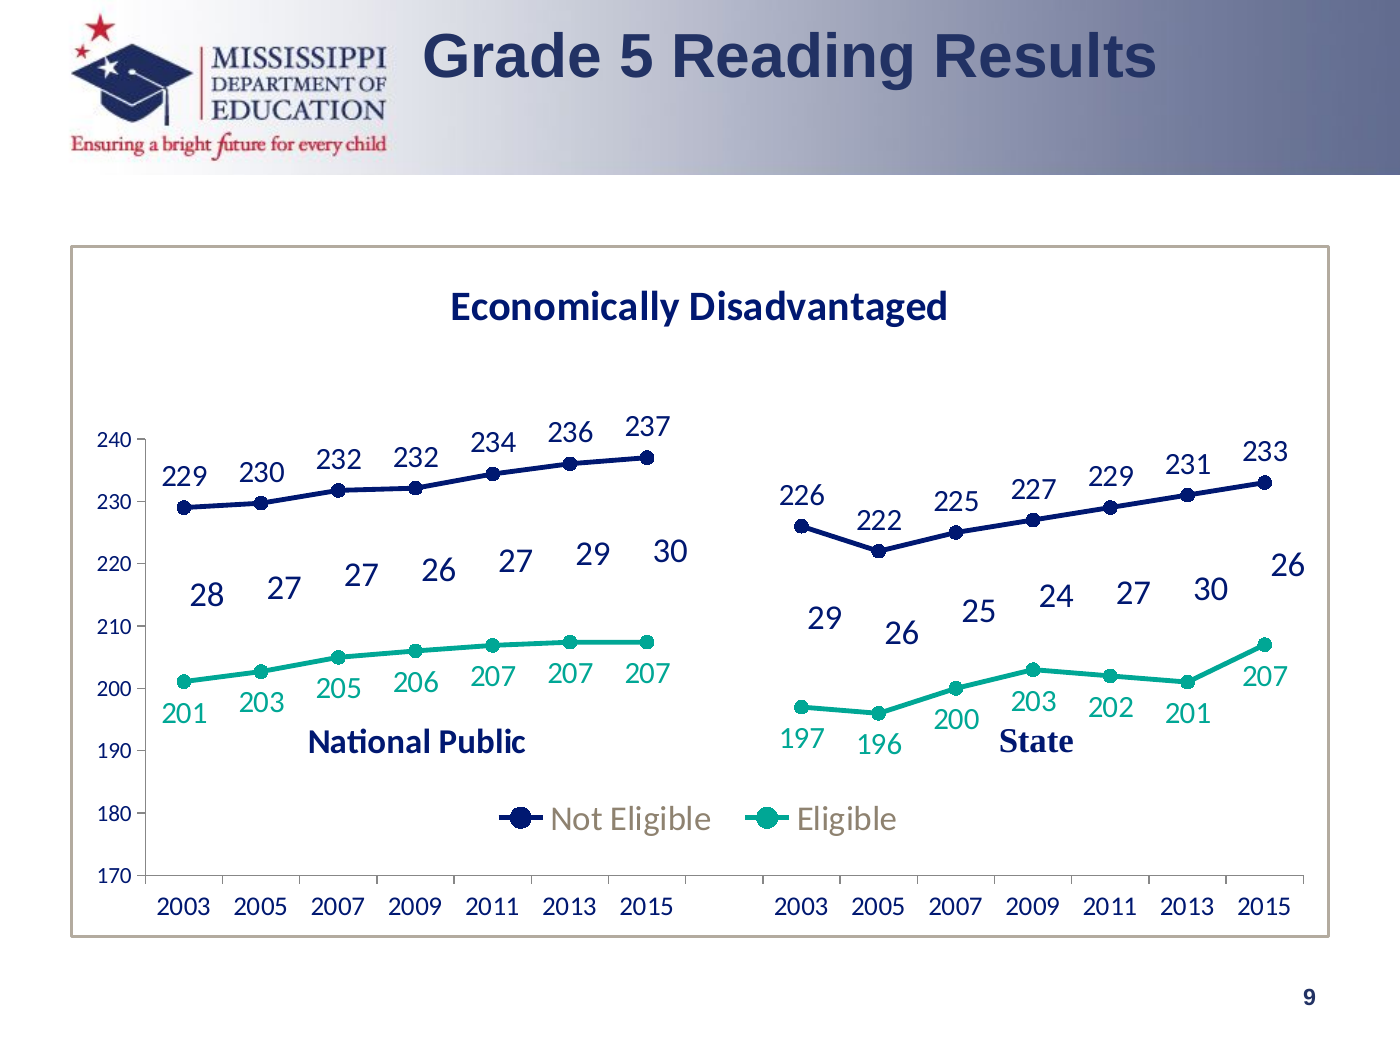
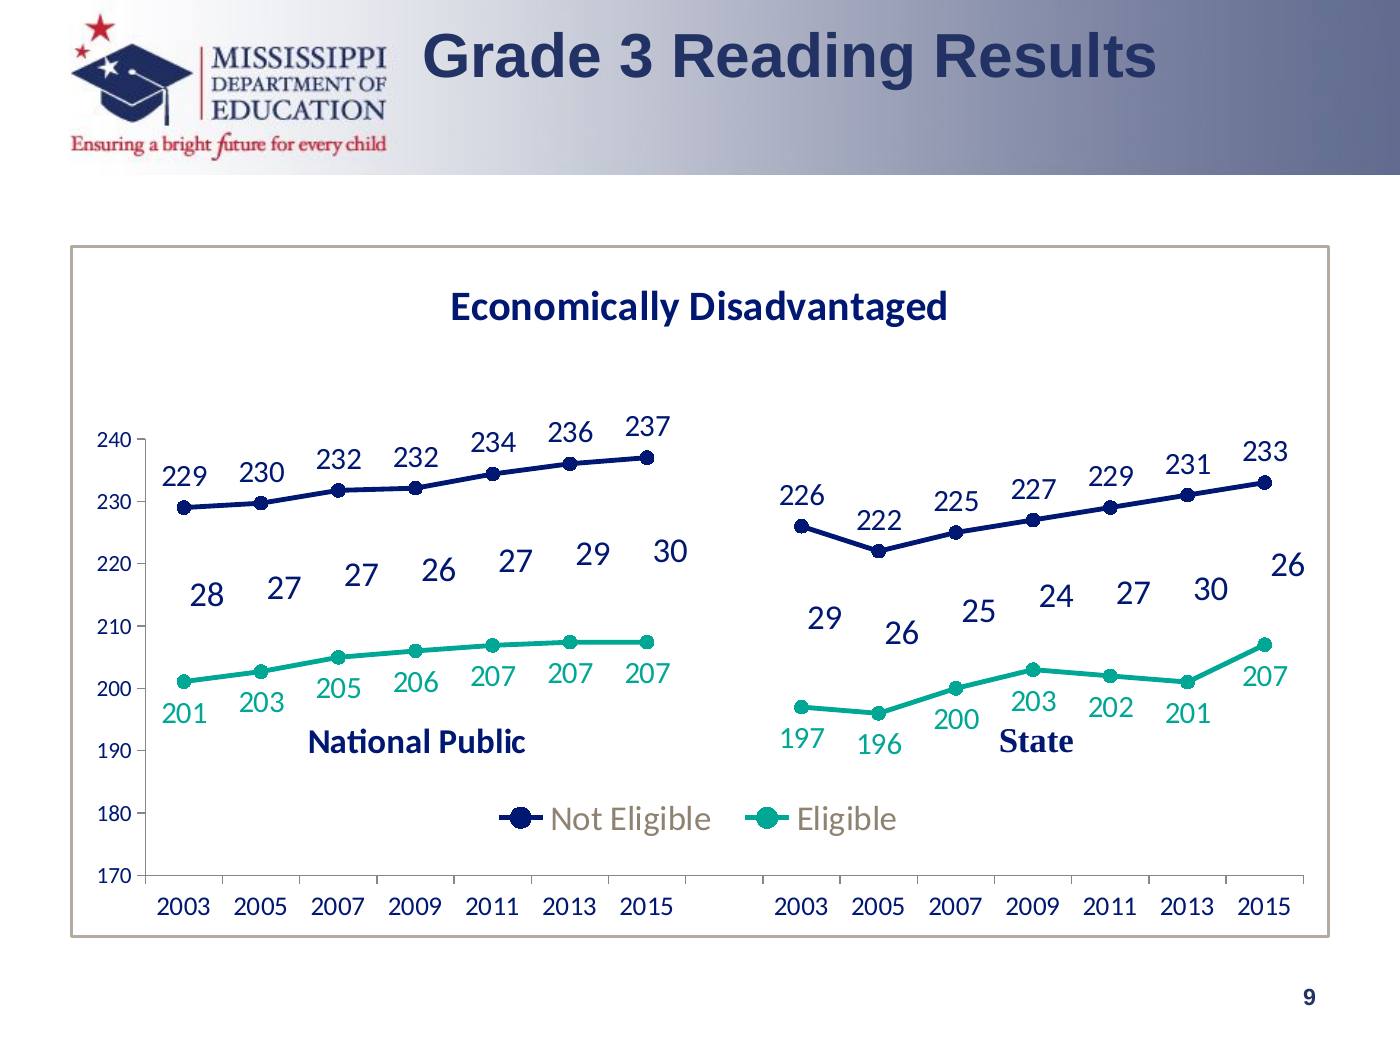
5: 5 -> 3 (636, 57)
